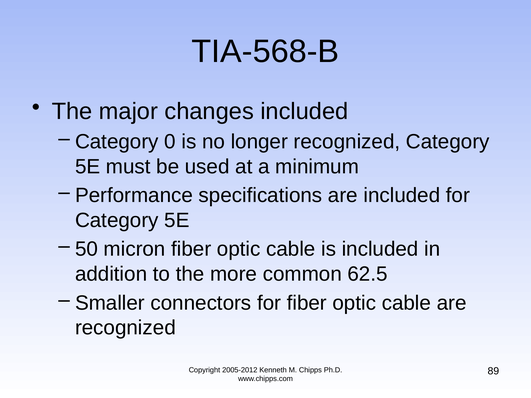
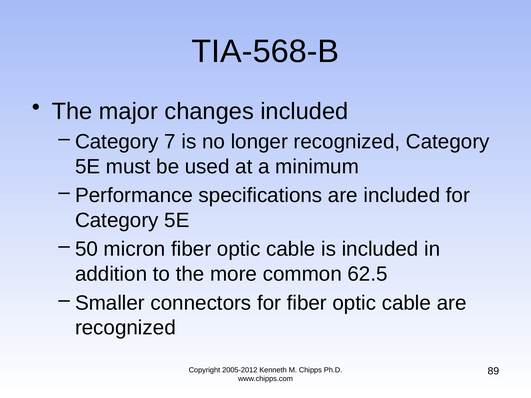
0: 0 -> 7 (170, 142)
